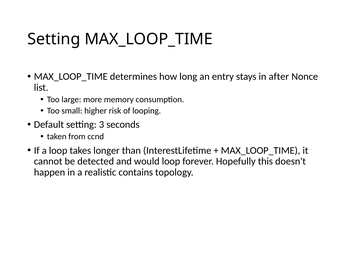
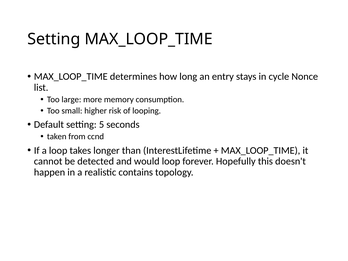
after: after -> cycle (279, 77)
3: 3 -> 5 (102, 125)
